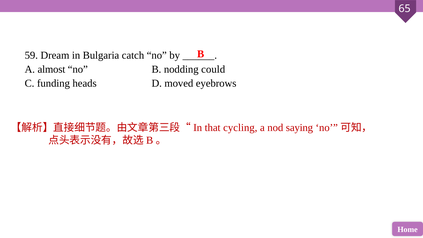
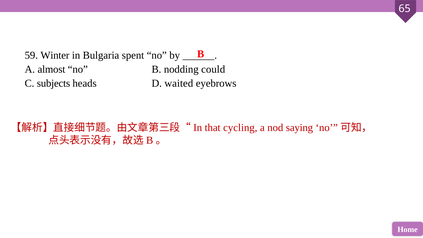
Dream: Dream -> Winter (55, 55)
catch: catch -> spent (133, 55)
funding: funding -> subjects (54, 83)
moved: moved -> waited (179, 83)
